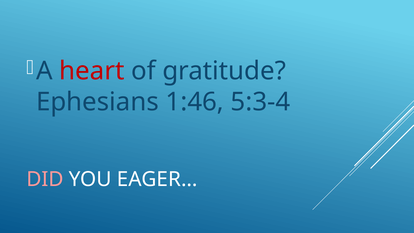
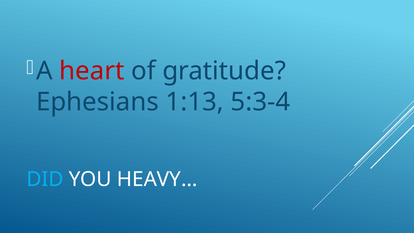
1:46: 1:46 -> 1:13 (195, 102)
DID colour: pink -> light blue (45, 179)
EAGER…: EAGER… -> HEAVY… (157, 179)
